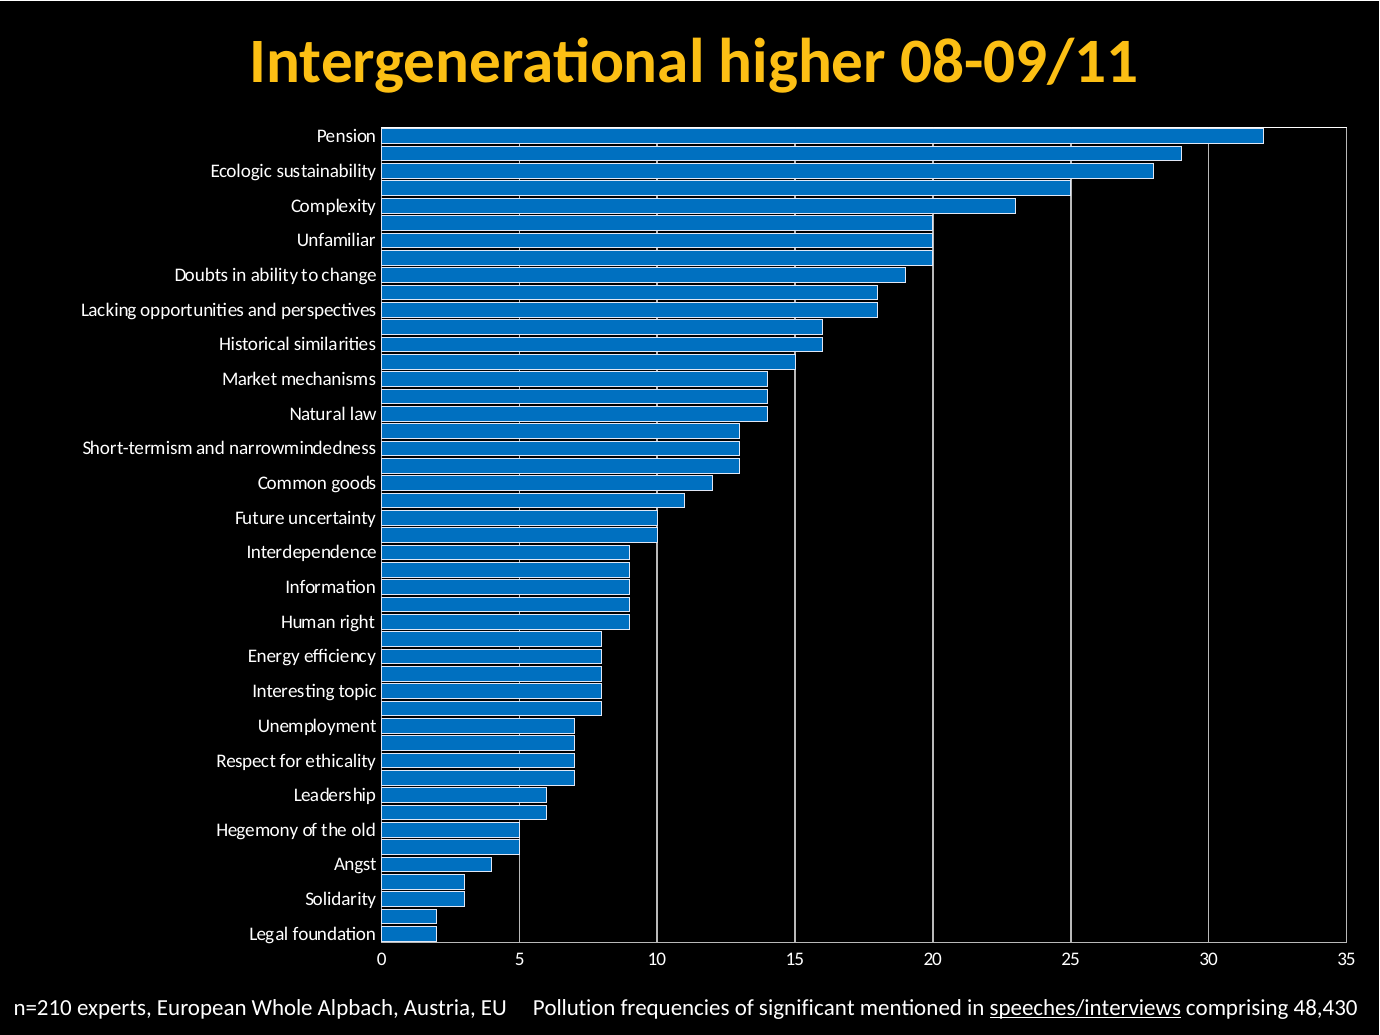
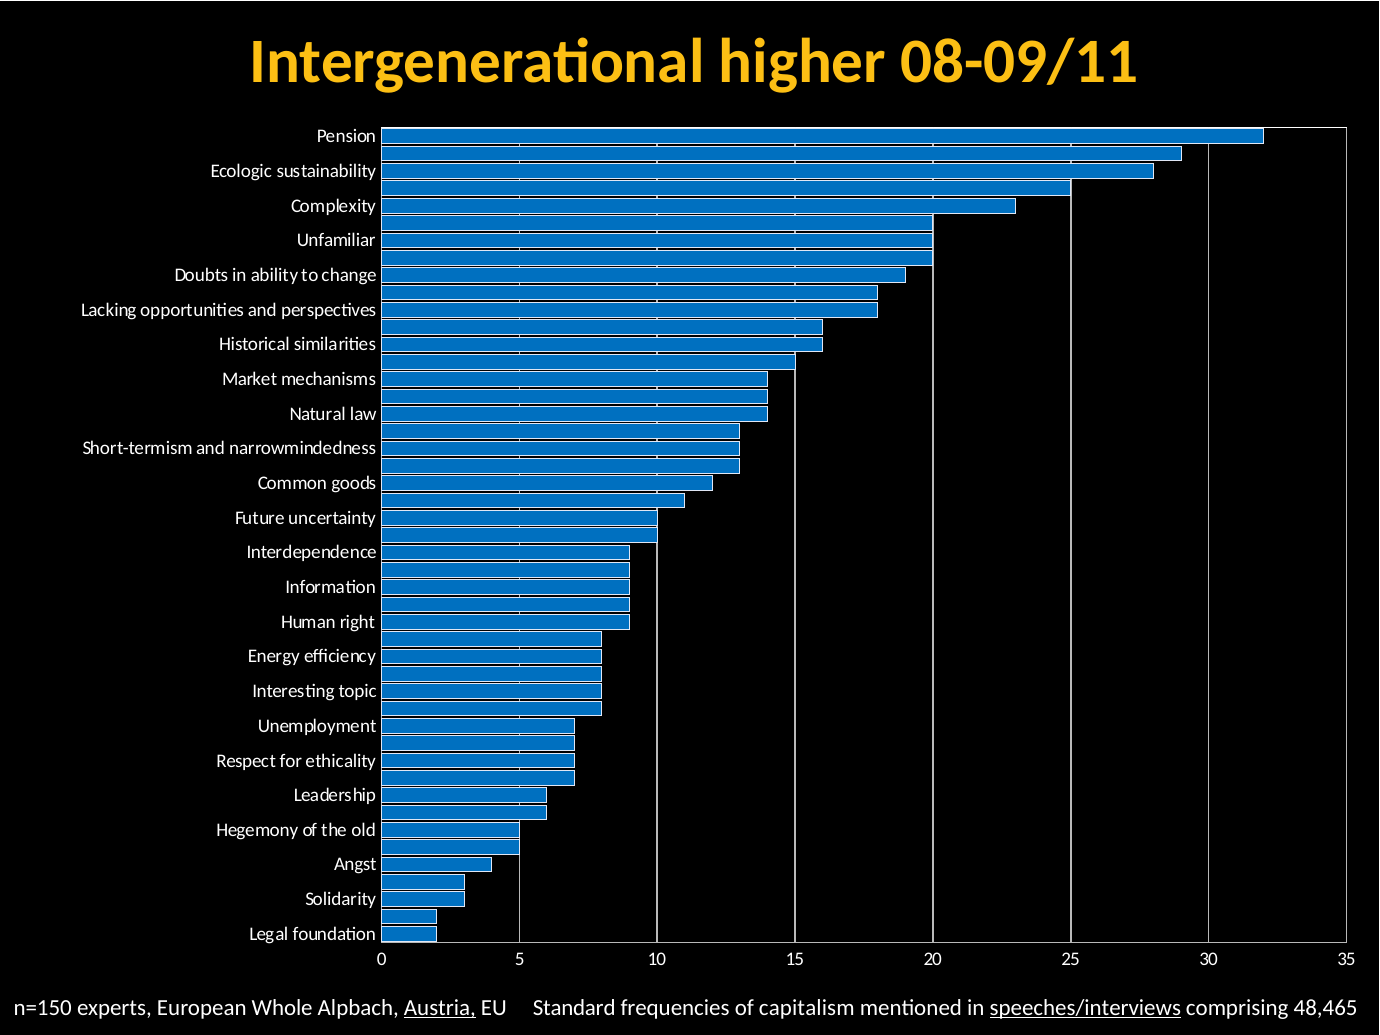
n=210: n=210 -> n=150 (43, 1008)
Austria underline: none -> present (440, 1008)
Pollution: Pollution -> Standard (574, 1008)
significant: significant -> capitalism (807, 1008)
48,430: 48,430 -> 48,465 (1326, 1008)
